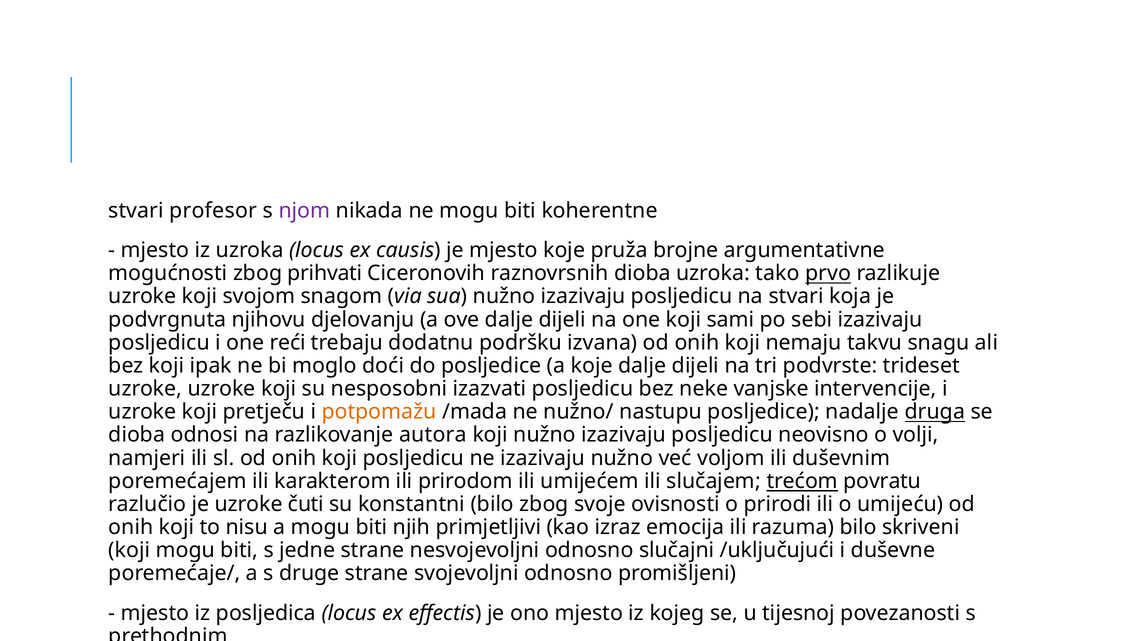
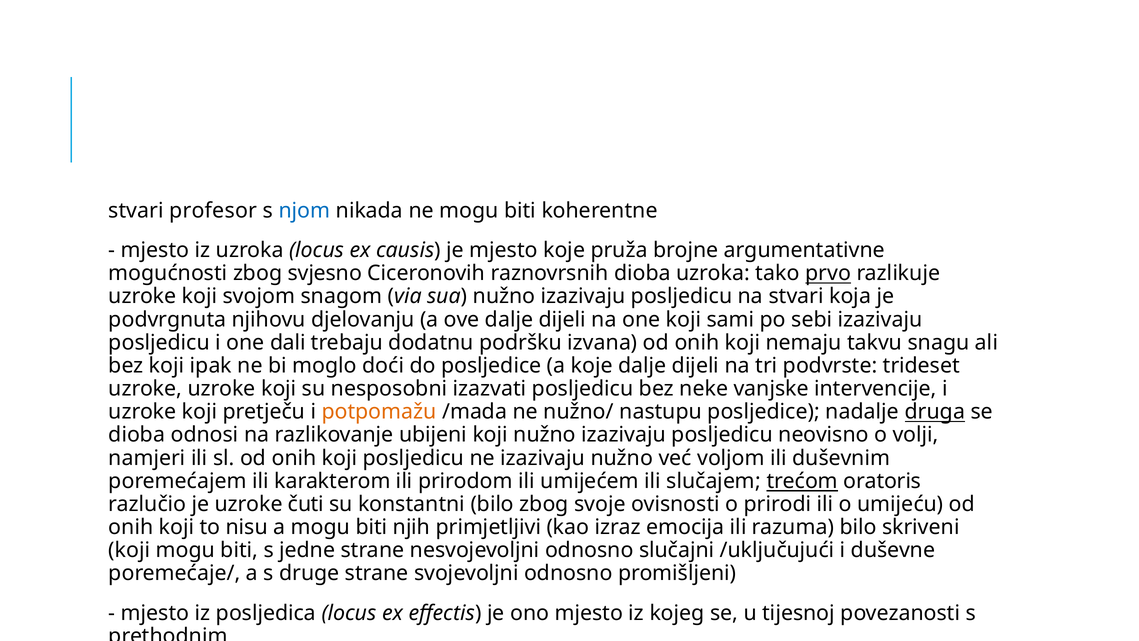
njom colour: purple -> blue (305, 210)
prihvati: prihvati -> svjesno (325, 273)
reći: reći -> dali (288, 342)
autora: autora -> ubijeni (433, 435)
povratu: povratu -> oratoris (882, 481)
